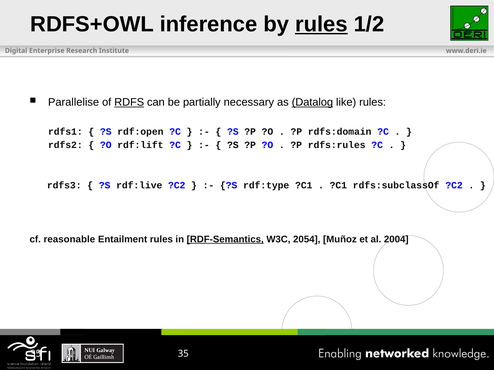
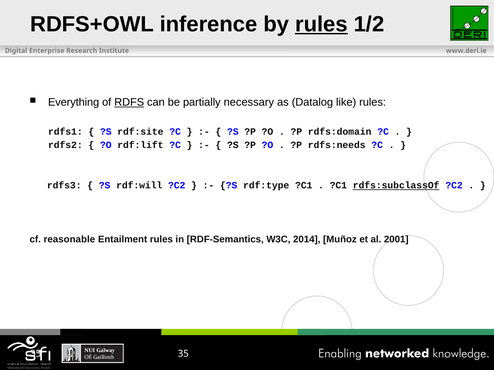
Parallelise: Parallelise -> Everything (74, 102)
Datalog underline: present -> none (312, 102)
rdf:open: rdf:open -> rdf:site (140, 132)
rdfs:rules: rdfs:rules -> rdfs:needs (337, 145)
rdf:live: rdf:live -> rdf:will (139, 186)
rdfs:subclassOf underline: none -> present (396, 186)
RDF-Semantics underline: present -> none (225, 240)
2054: 2054 -> 2014 (307, 240)
2004: 2004 -> 2001 (396, 240)
